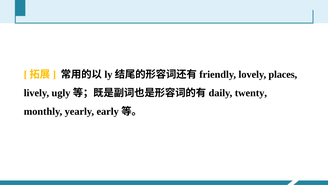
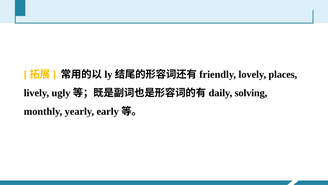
twenty: twenty -> solving (251, 93)
